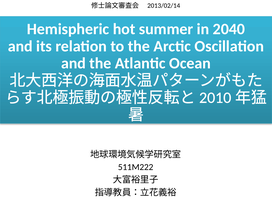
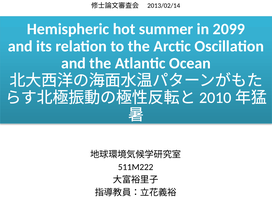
2040: 2040 -> 2099 (229, 29)
